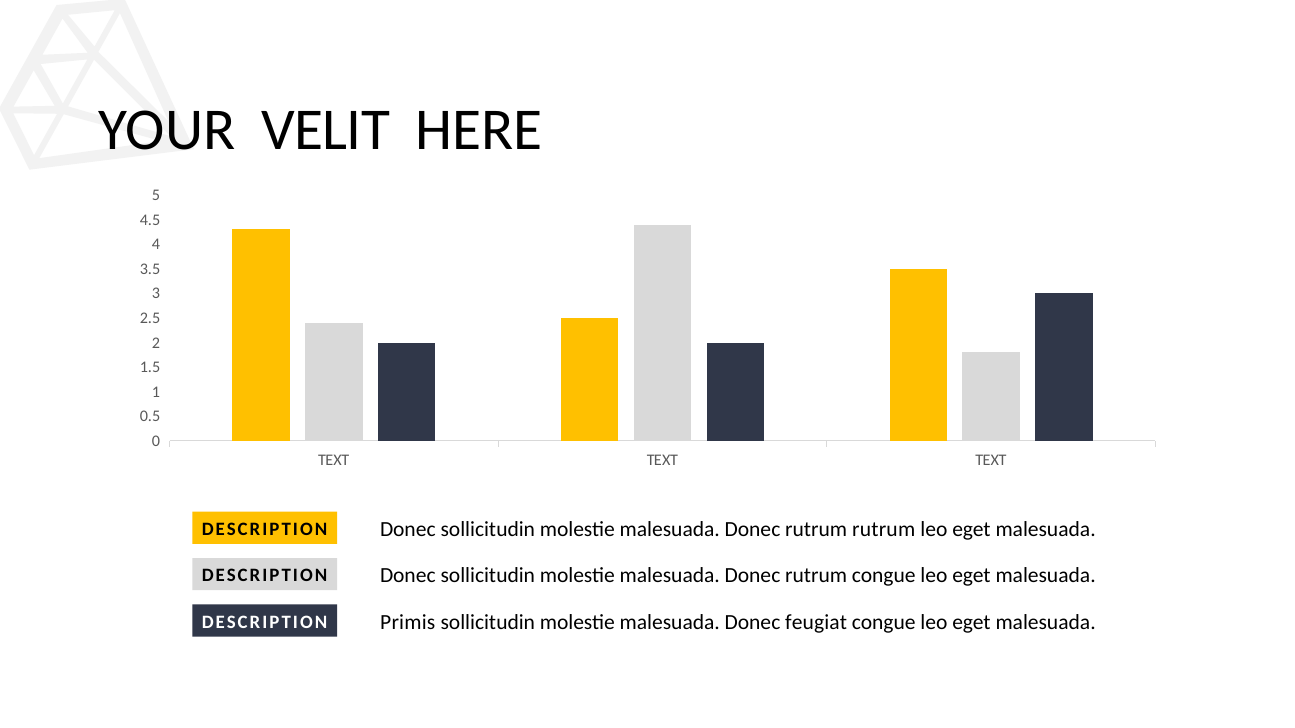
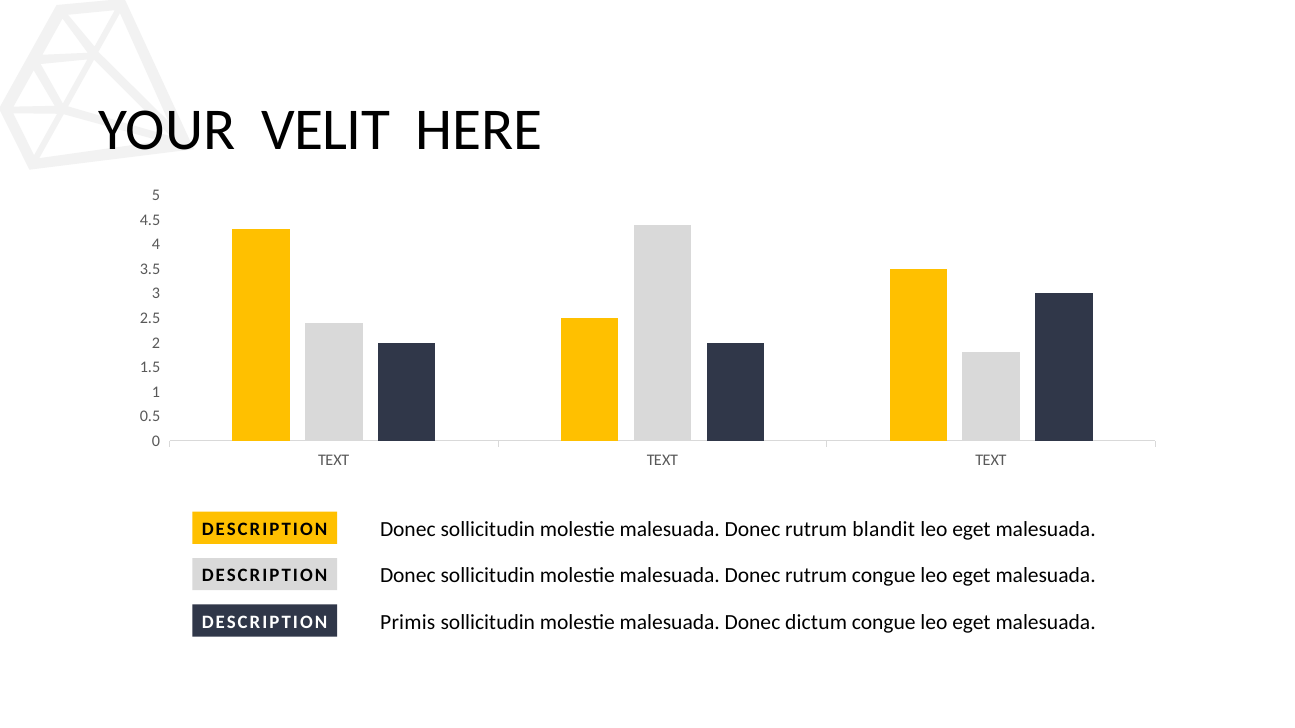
rutrum rutrum: rutrum -> blandit (884, 529)
feugiat: feugiat -> dictum (816, 622)
